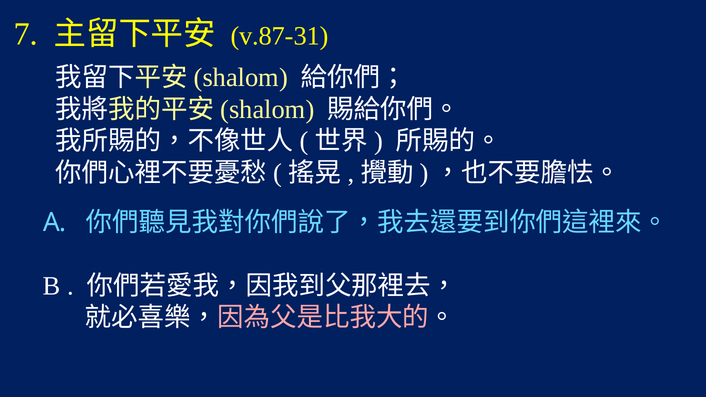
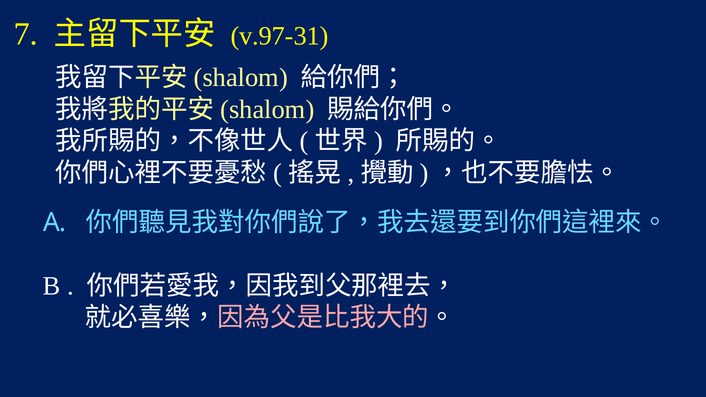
v.87-31: v.87-31 -> v.97-31 (280, 36)
